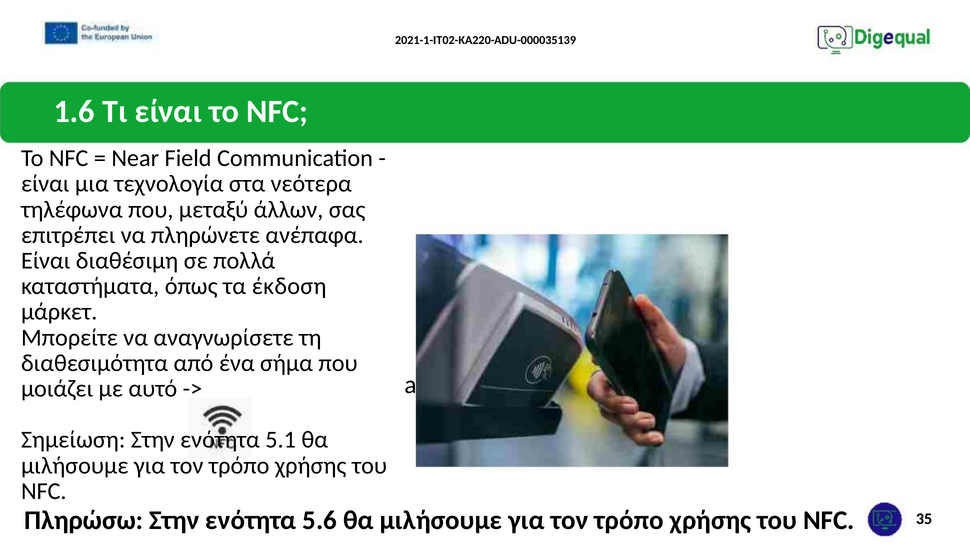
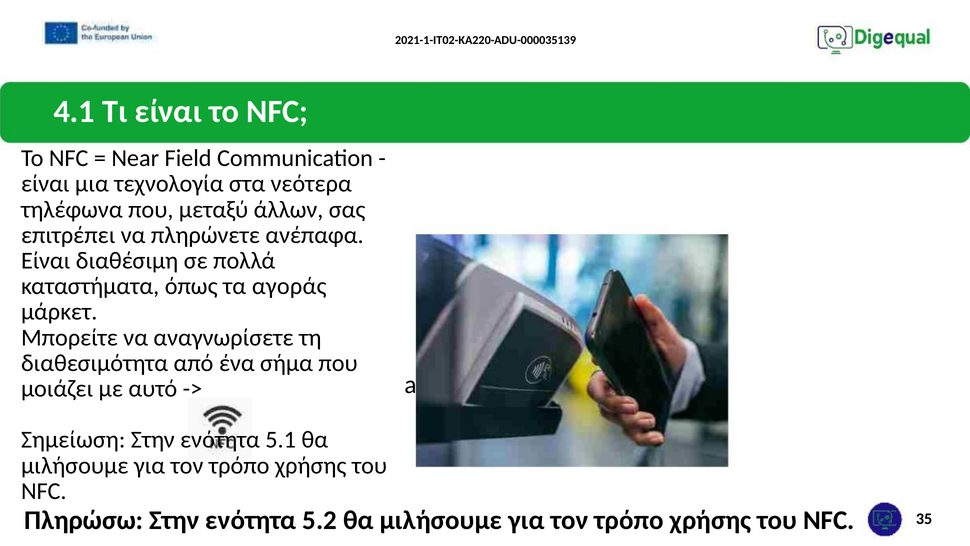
1.6: 1.6 -> 4.1 (74, 112)
έκδοση: έκδοση -> αγοράς (289, 286)
5.6: 5.6 -> 5.2 (320, 520)
